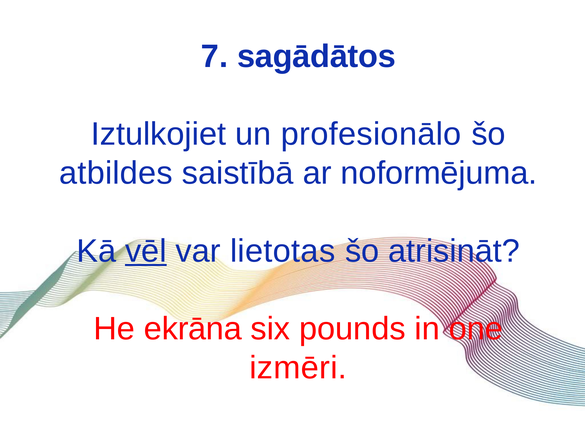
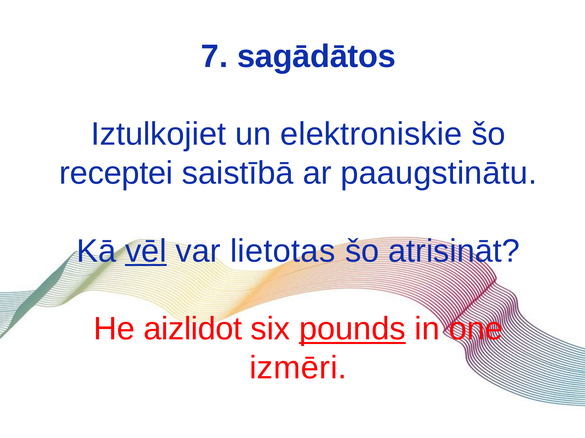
profesionālo: profesionālo -> elektroniskie (371, 135)
atbildes: atbildes -> receptei (116, 174)
noformējuma: noformējuma -> paaugstinātu (439, 174)
ekrāna: ekrāna -> aizlidot (193, 329)
pounds underline: none -> present (352, 329)
